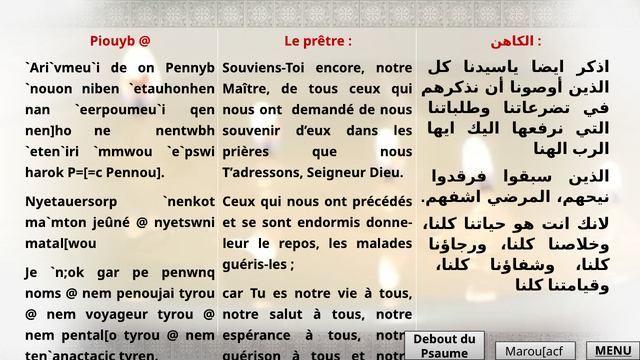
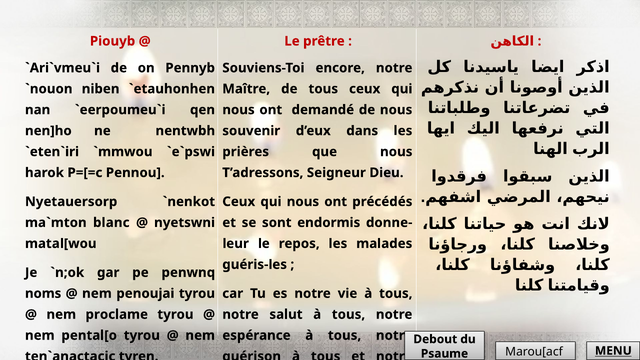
jeûné: jeûné -> blanc (111, 223)
voyageur: voyageur -> proclame (117, 314)
